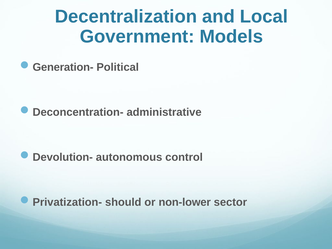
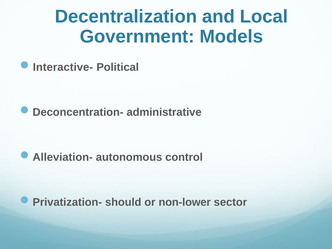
Generation-: Generation- -> Interactive- (63, 67)
Devolution-: Devolution- -> Alleviation- (63, 157)
